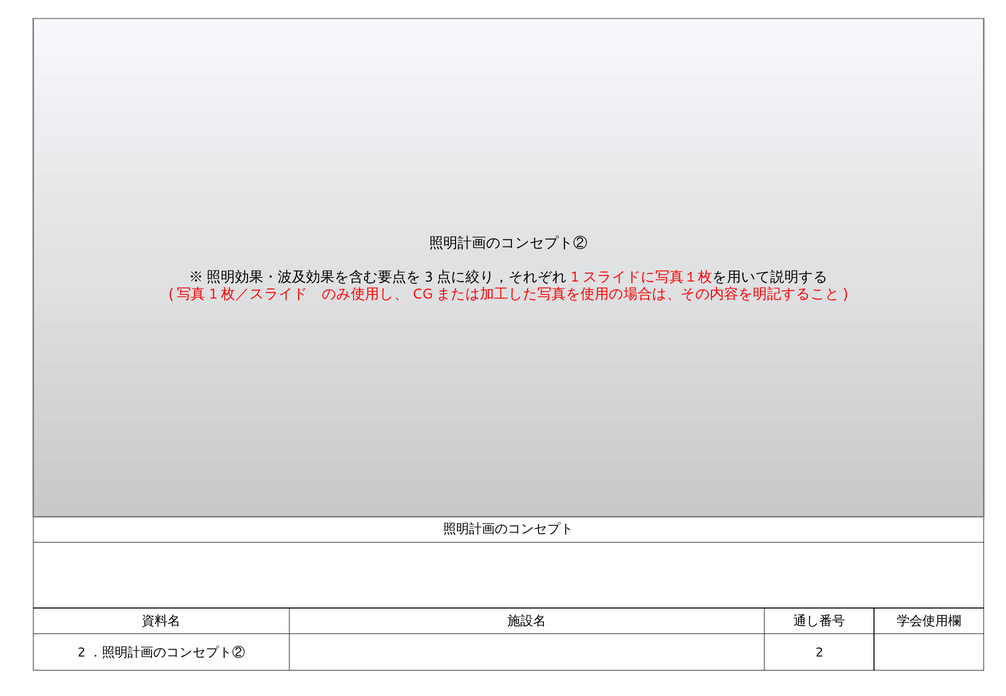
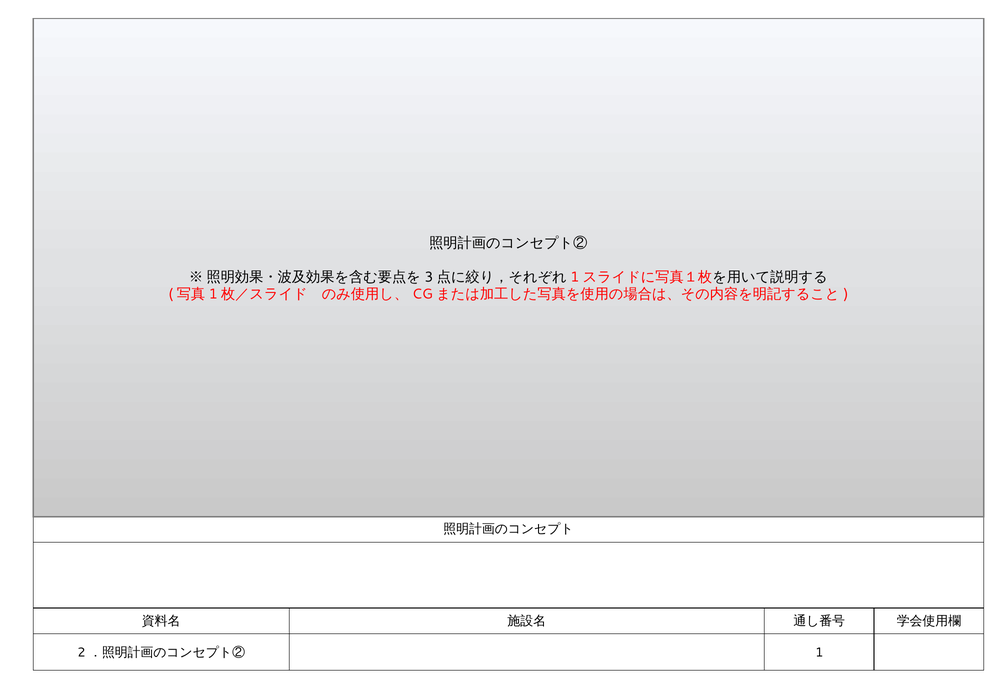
2: 2 -> 1 (819, 653)
